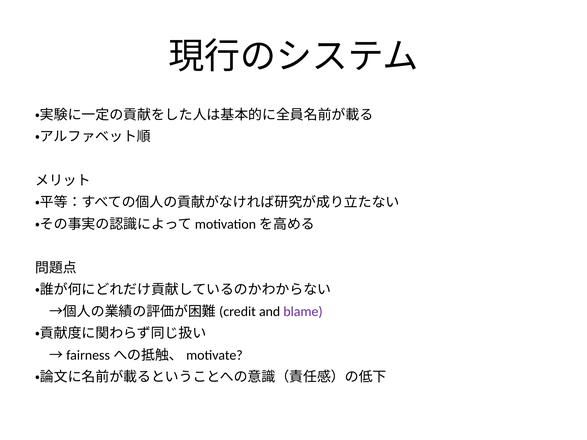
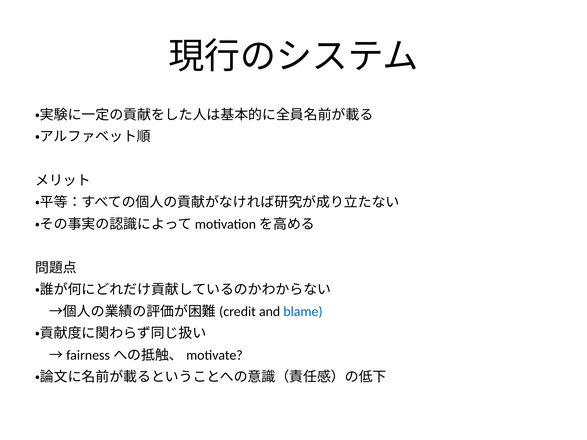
blame colour: purple -> blue (303, 312)
